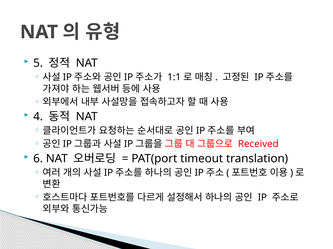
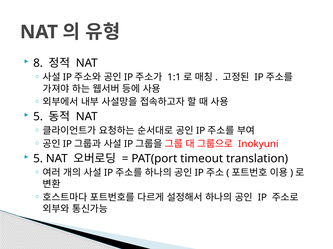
5: 5 -> 8 (38, 63)
4: 4 -> 5 (38, 117)
Received: Received -> Inokyuni (258, 144)
6: 6 -> 5 (38, 159)
